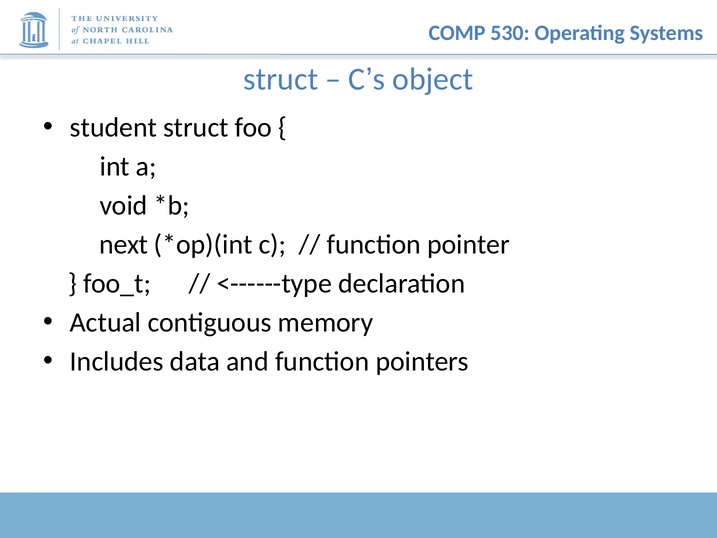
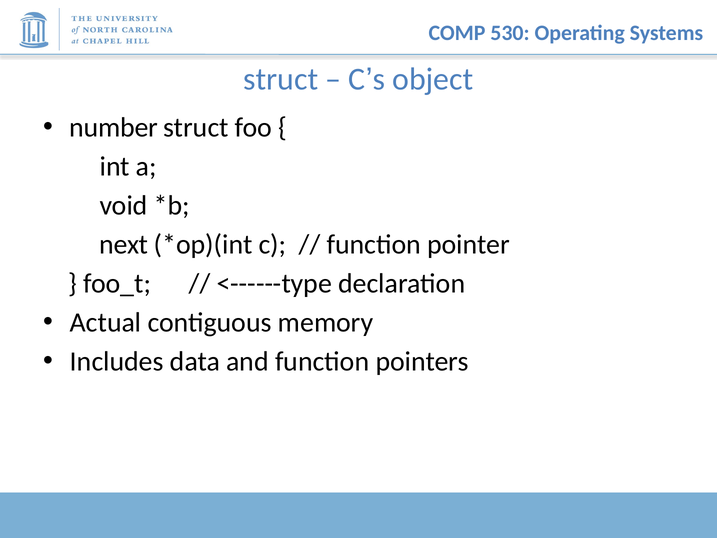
student: student -> number (114, 127)
